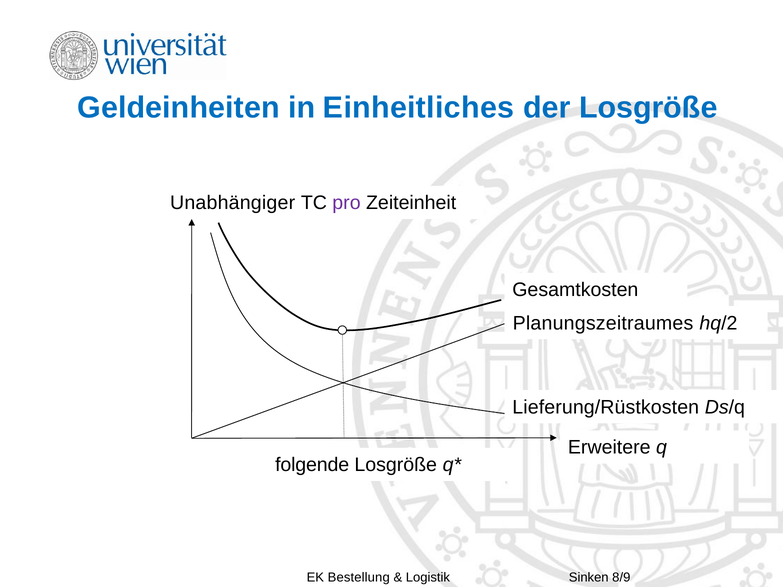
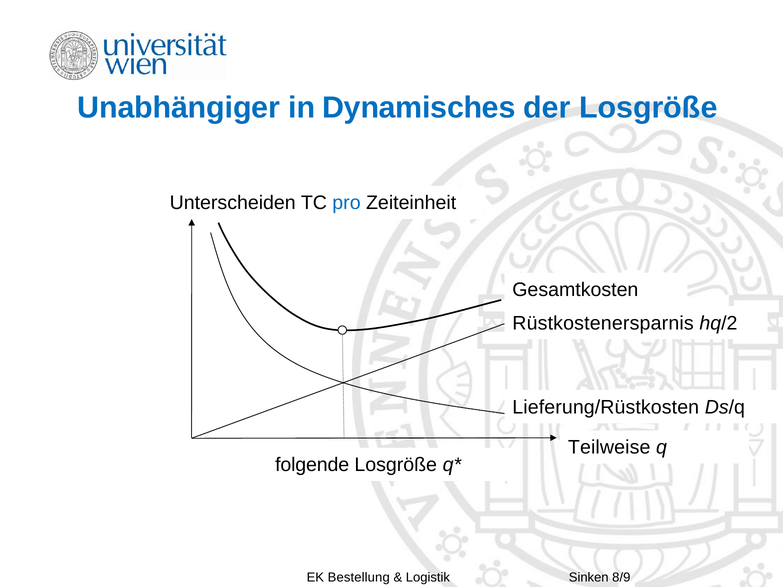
Geldeinheiten: Geldeinheiten -> Unabhängiger (179, 108)
Einheitliches: Einheitliches -> Dynamisches (419, 108)
Unabhängiger: Unabhängiger -> Unterscheiden (233, 203)
pro colour: purple -> blue (346, 203)
Planungszeitraumes: Planungszeitraumes -> Rüstkostenersparnis (603, 323)
Erweitere: Erweitere -> Teilweise (609, 448)
